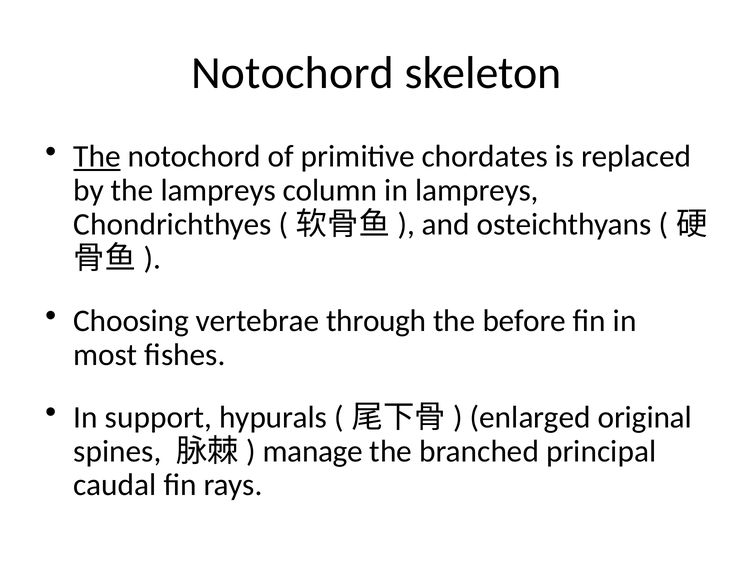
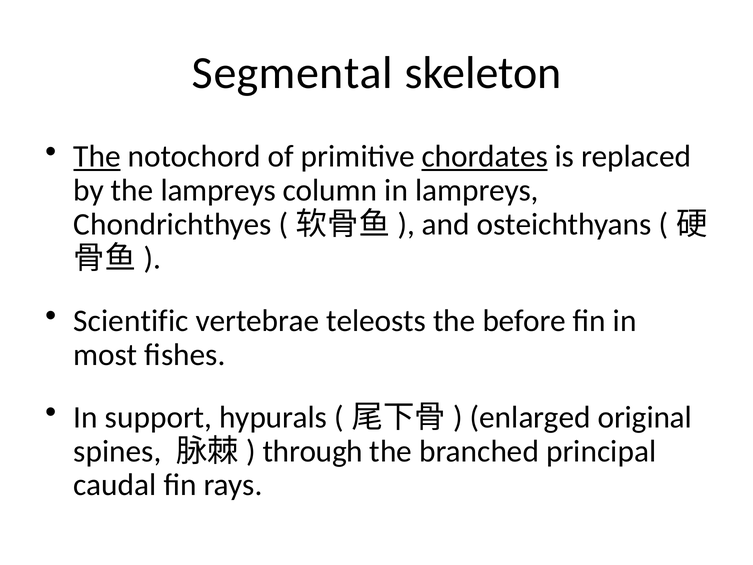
Notochord: Notochord -> Segmental (292, 73)
chordates underline: none -> present (485, 157)
Choosing: Choosing -> Scientific (131, 321)
through: through -> teleosts (376, 321)
manage: manage -> through (313, 451)
